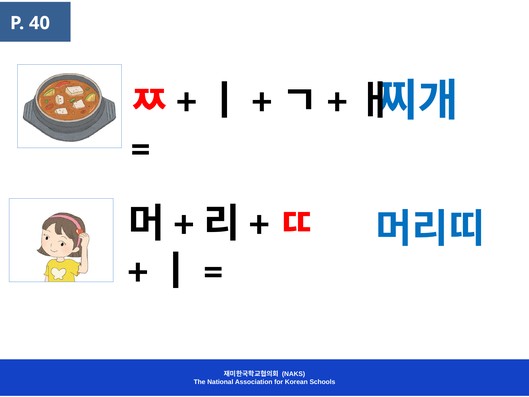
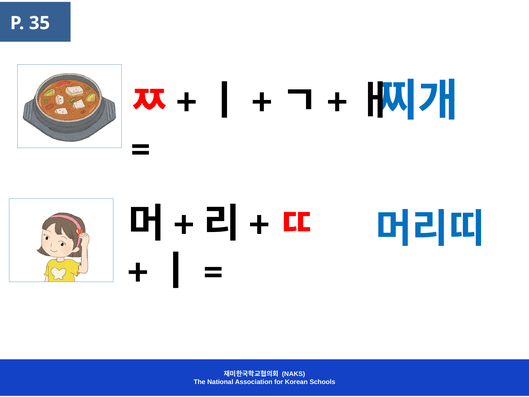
40: 40 -> 35 (39, 23)
